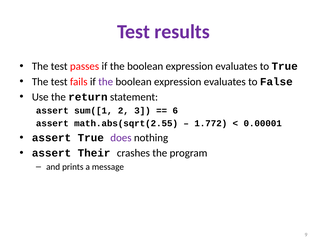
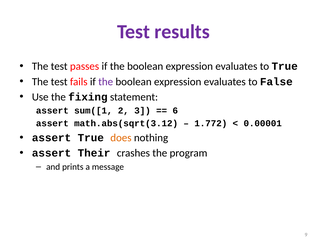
return: return -> fixing (88, 97)
math.abs(sqrt(2.55: math.abs(sqrt(2.55 -> math.abs(sqrt(3.12 (126, 123)
does colour: purple -> orange (121, 137)
